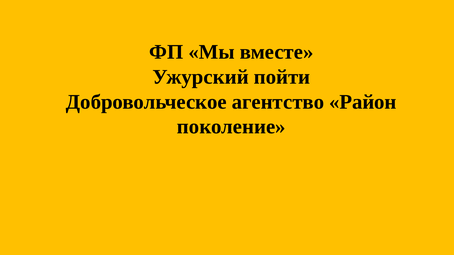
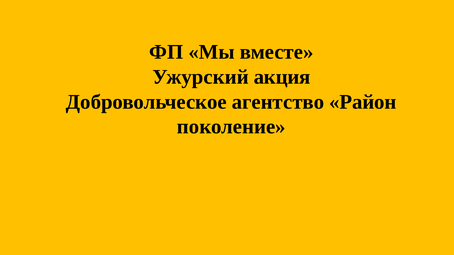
пойти: пойти -> акция (282, 77)
